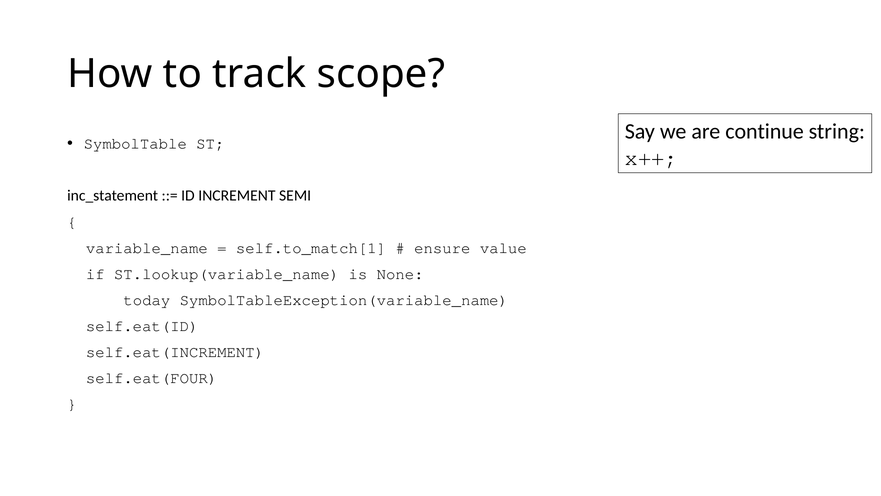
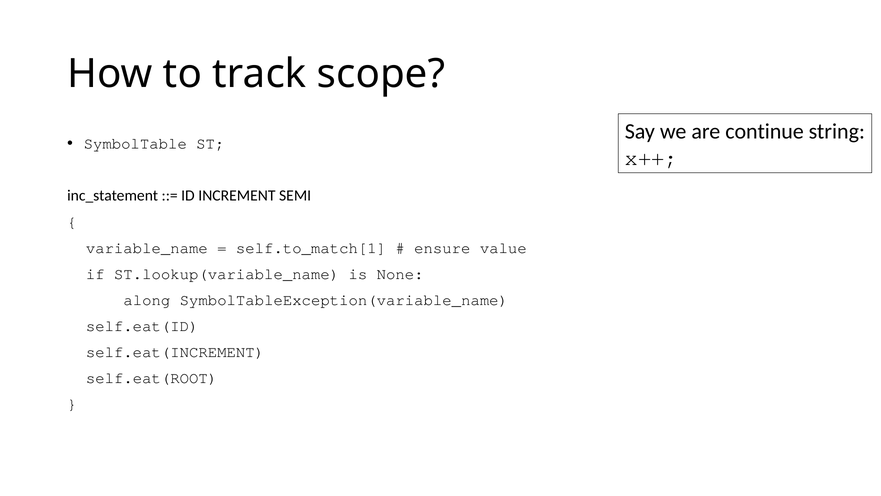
today: today -> along (147, 300)
self.eat(FOUR: self.eat(FOUR -> self.eat(ROOT (152, 378)
